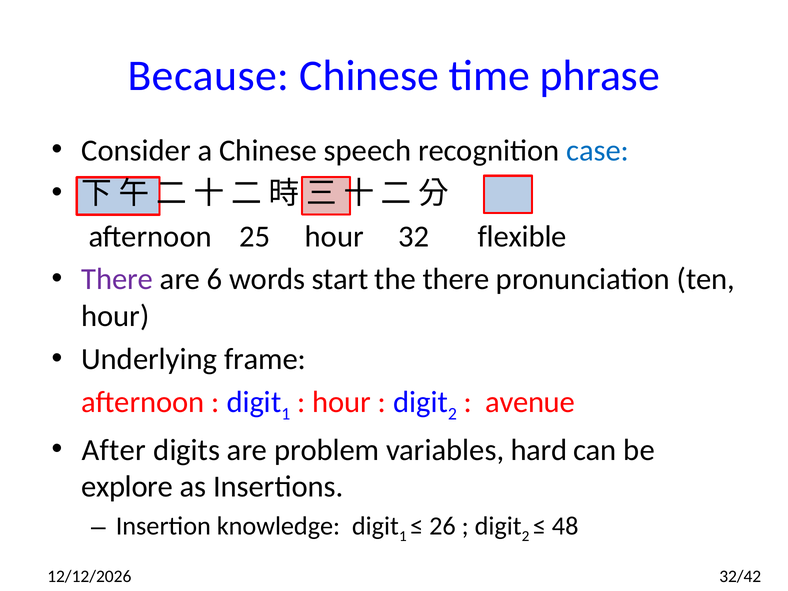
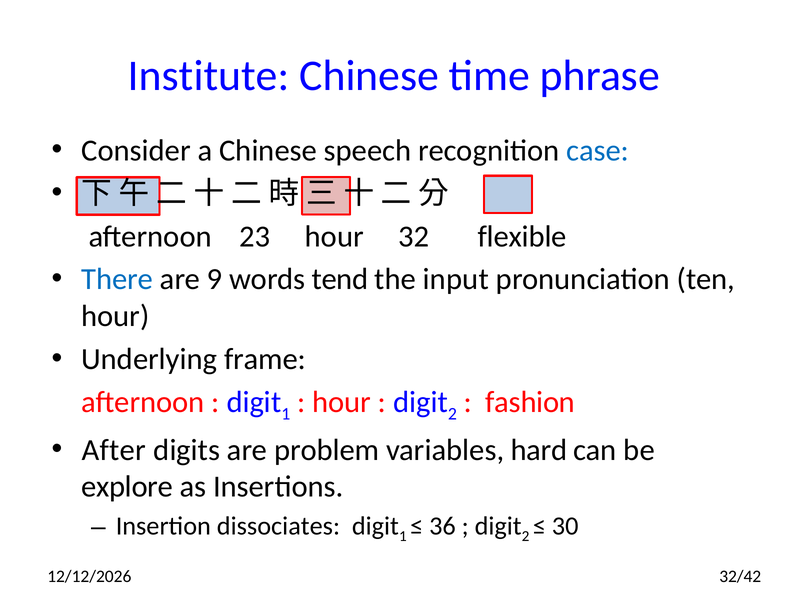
Because: Because -> Institute (209, 76)
25: 25 -> 23 (255, 236)
There colour: purple -> blue (117, 279)
6: 6 -> 9 (215, 279)
start: start -> tend (340, 279)
the there: there -> input (456, 279)
avenue: avenue -> fashion (530, 402)
knowledge: knowledge -> dissociates (278, 526)
26: 26 -> 36 (442, 526)
48: 48 -> 30 (565, 526)
